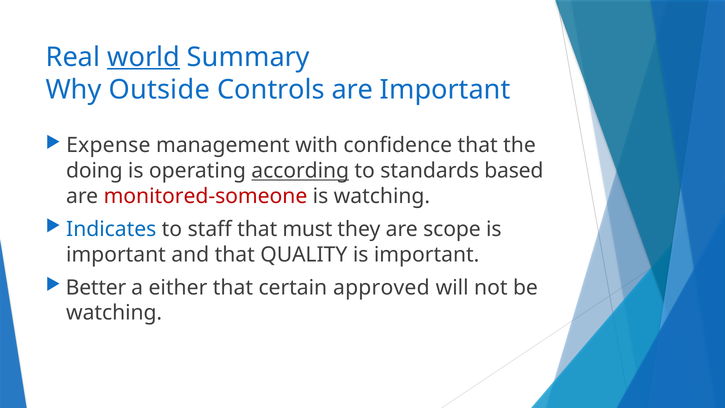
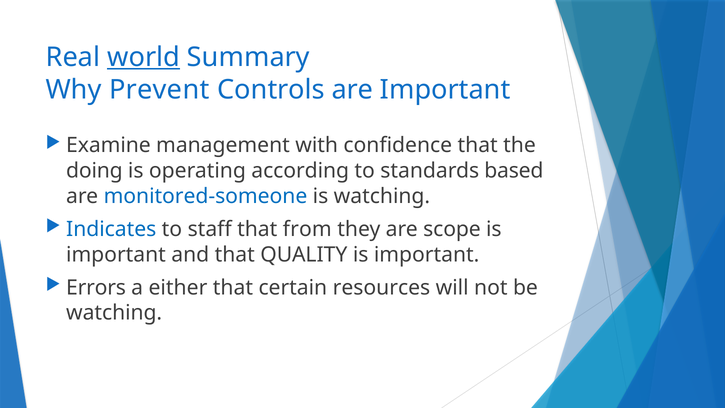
Outside: Outside -> Prevent (159, 90)
Expense: Expense -> Examine (108, 145)
according underline: present -> none (300, 171)
monitored-someone colour: red -> blue (205, 196)
must: must -> from (307, 229)
Better: Better -> Errors (96, 287)
approved: approved -> resources (381, 287)
